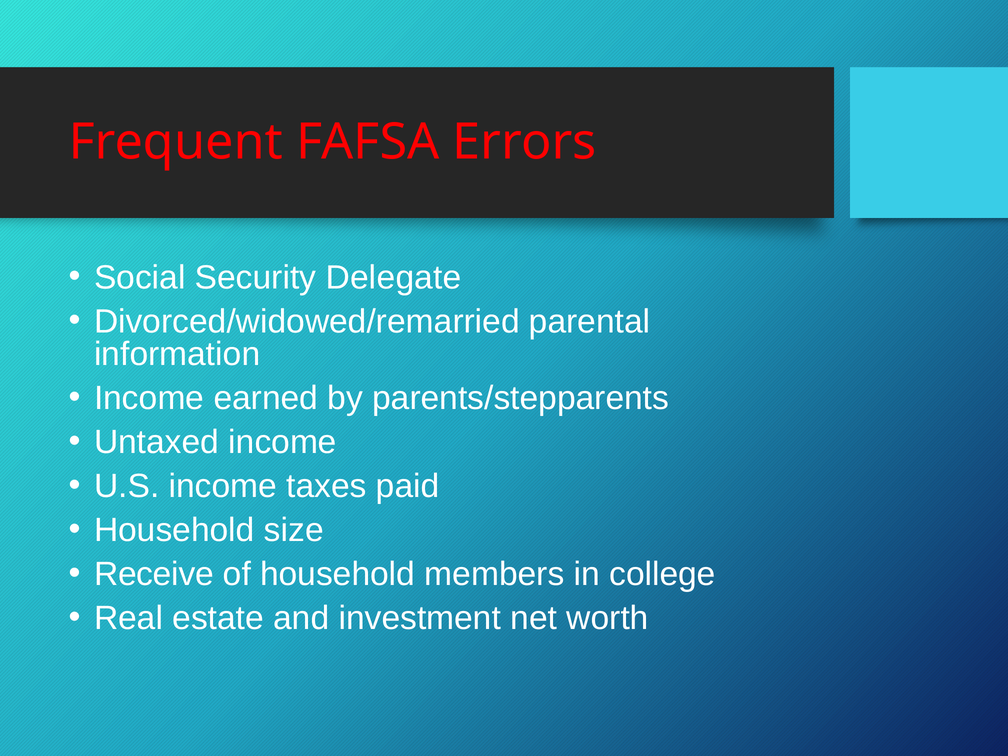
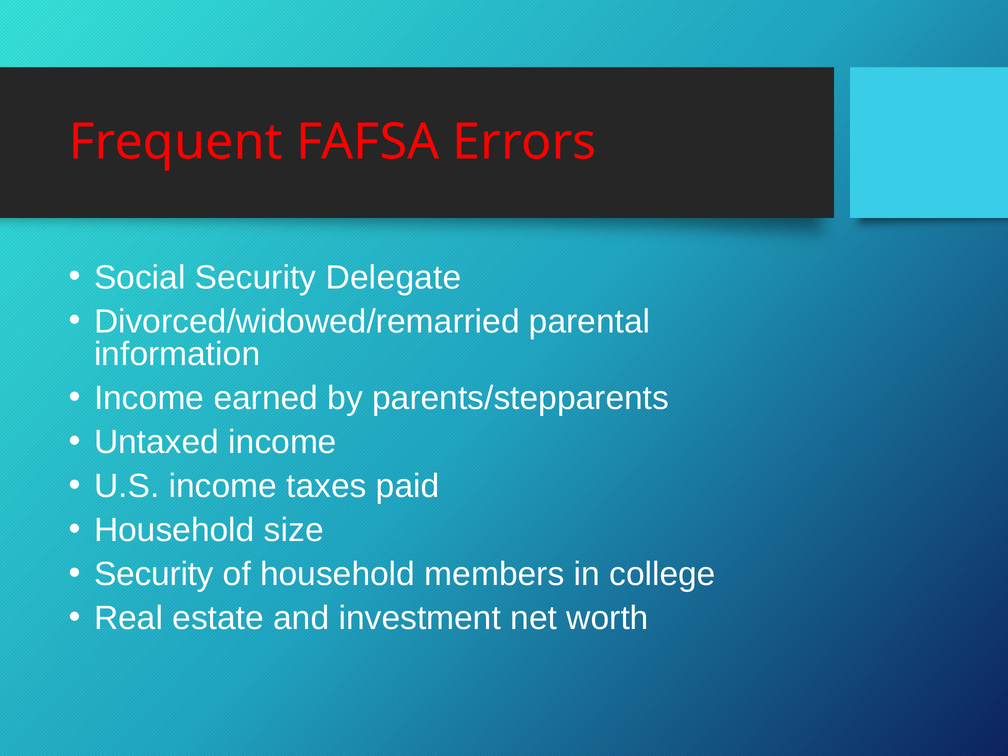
Receive: Receive -> Security (154, 574)
